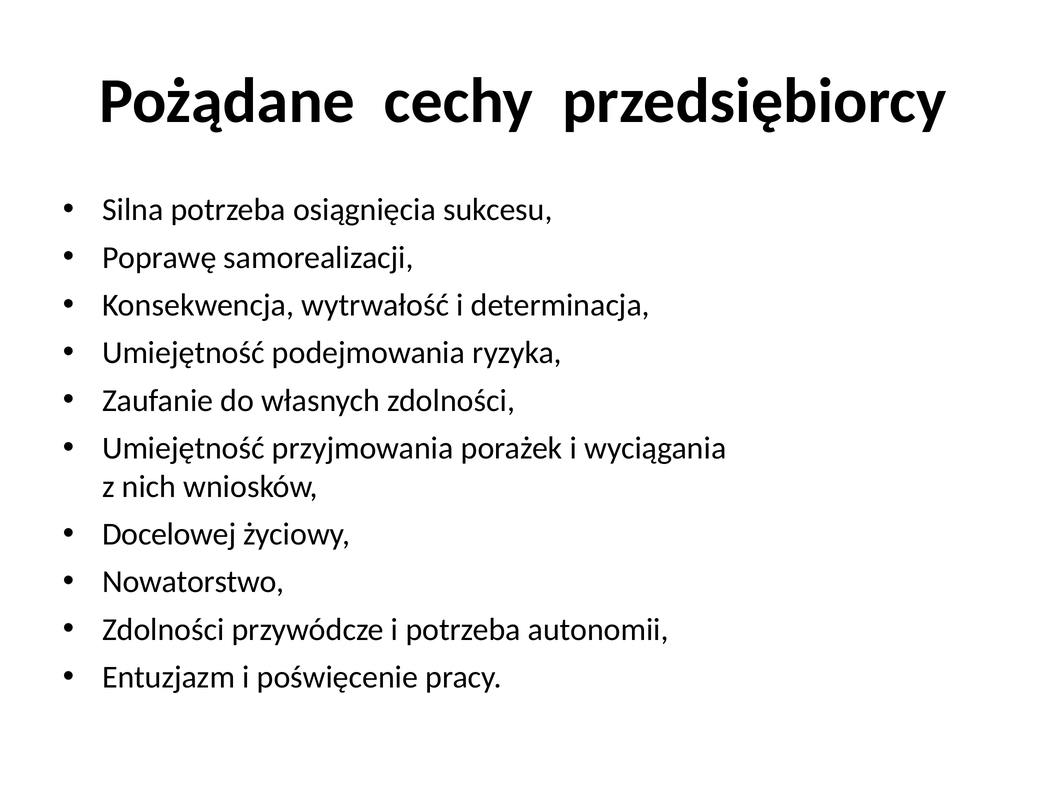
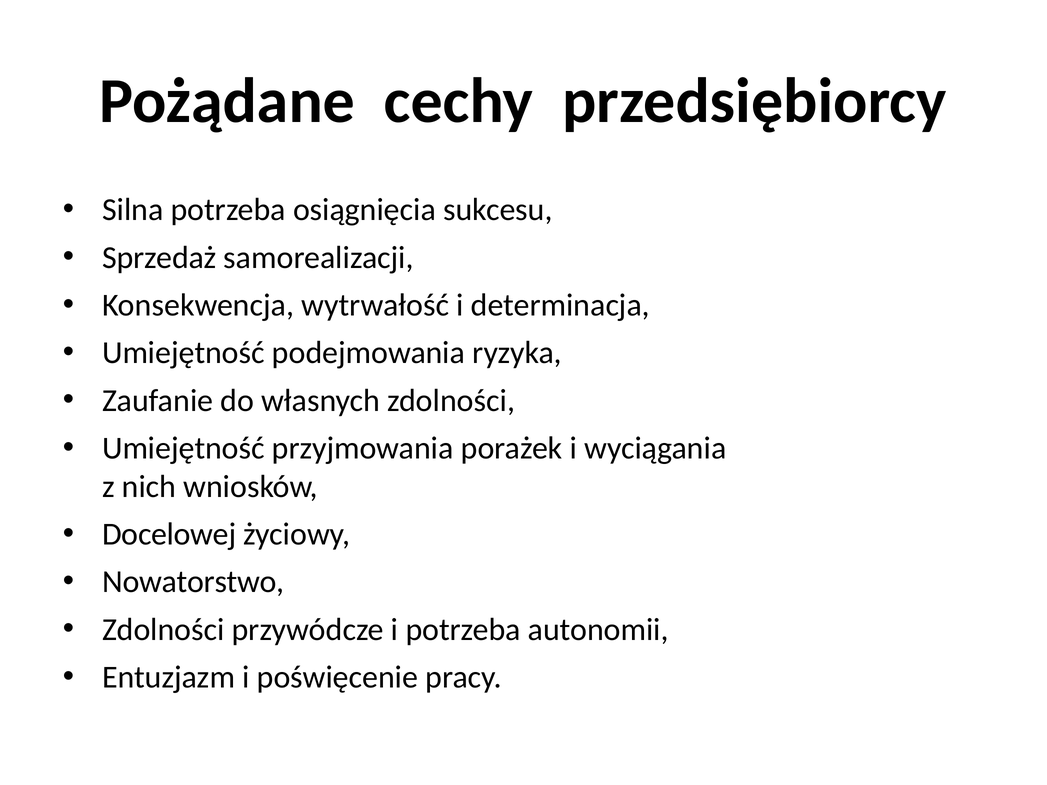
Poprawę: Poprawę -> Sprzedaż (159, 258)
